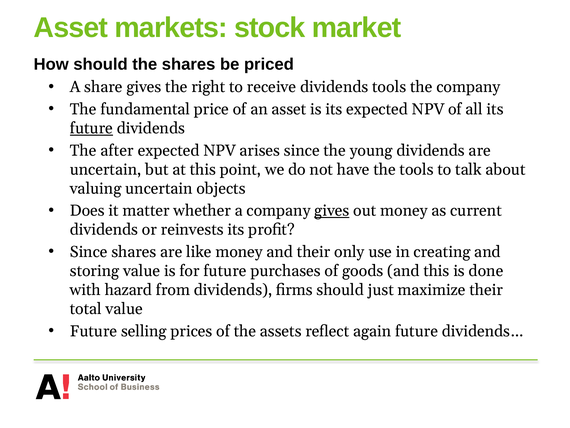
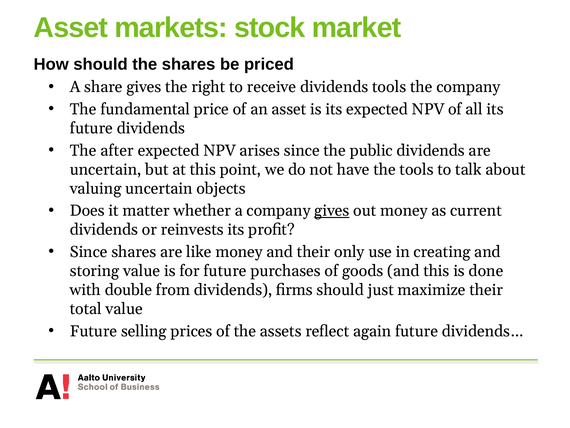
future underline: present -> none (91, 128)
young: young -> public (371, 150)
hazard: hazard -> double (128, 290)
